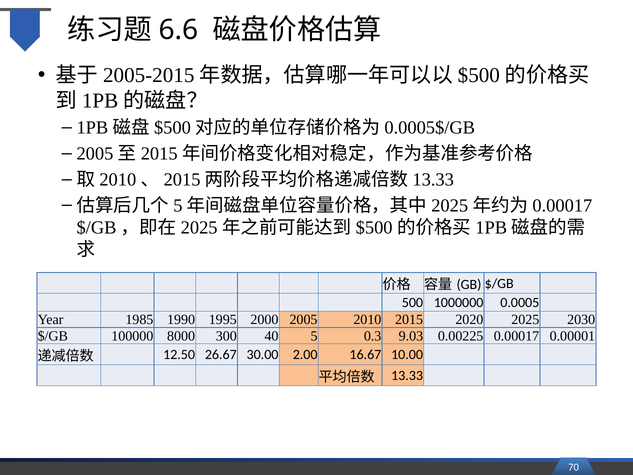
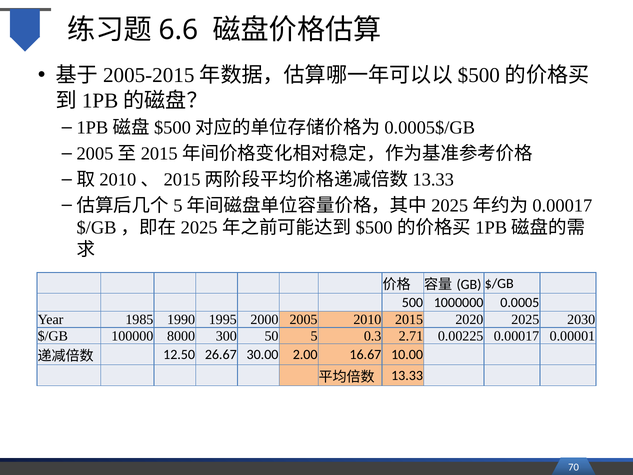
40: 40 -> 50 (272, 336)
9.03: 9.03 -> 2.71 (411, 336)
